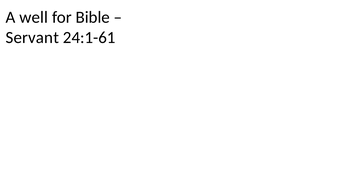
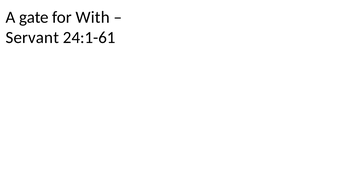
well: well -> gate (34, 17)
Bible: Bible -> With (93, 17)
